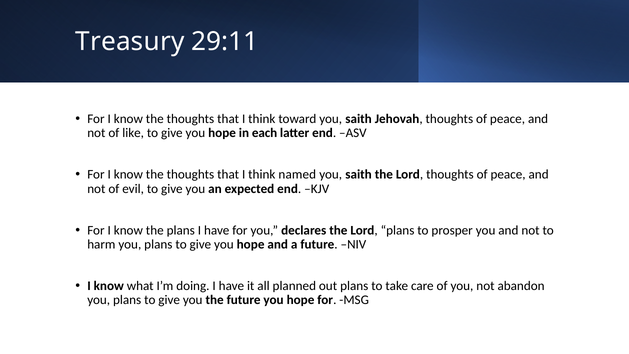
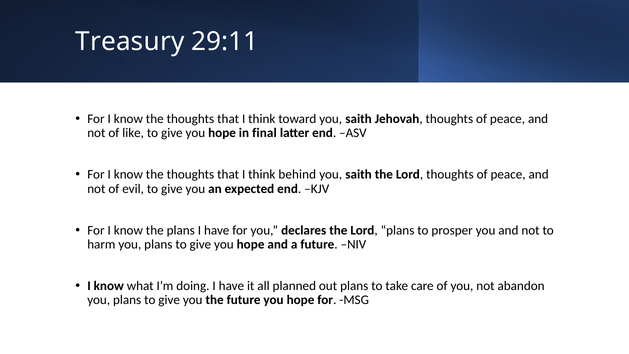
each: each -> final (264, 133)
named: named -> behind (297, 175)
